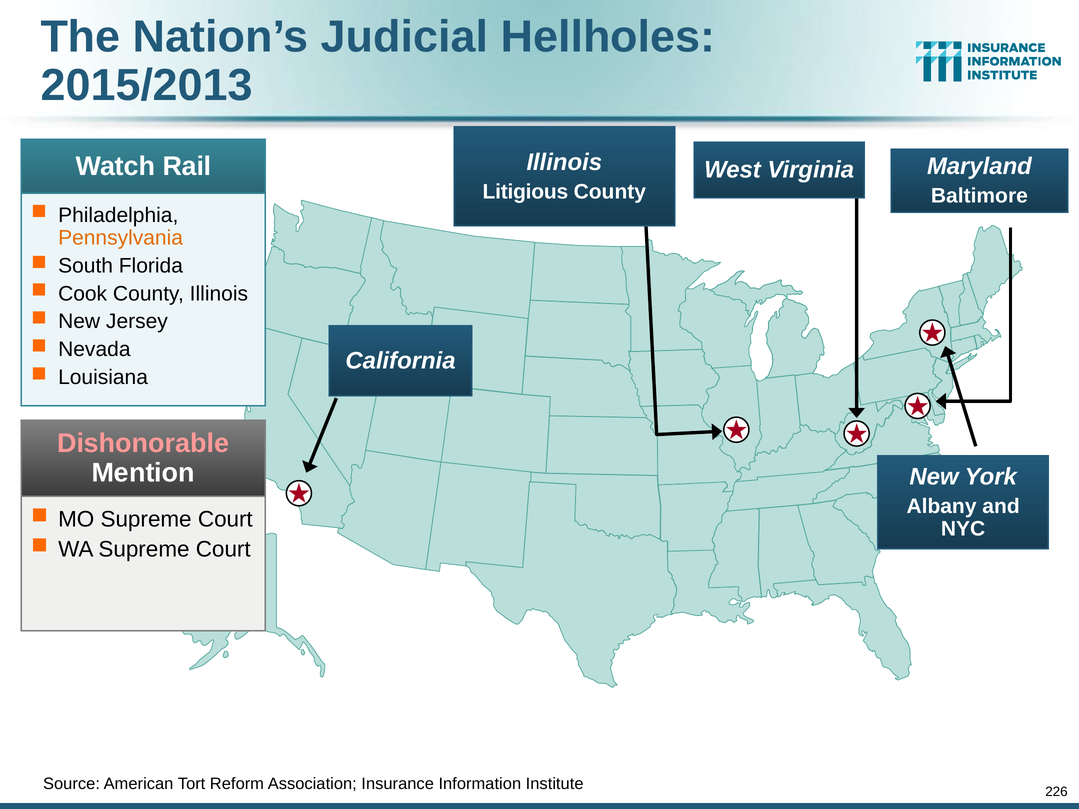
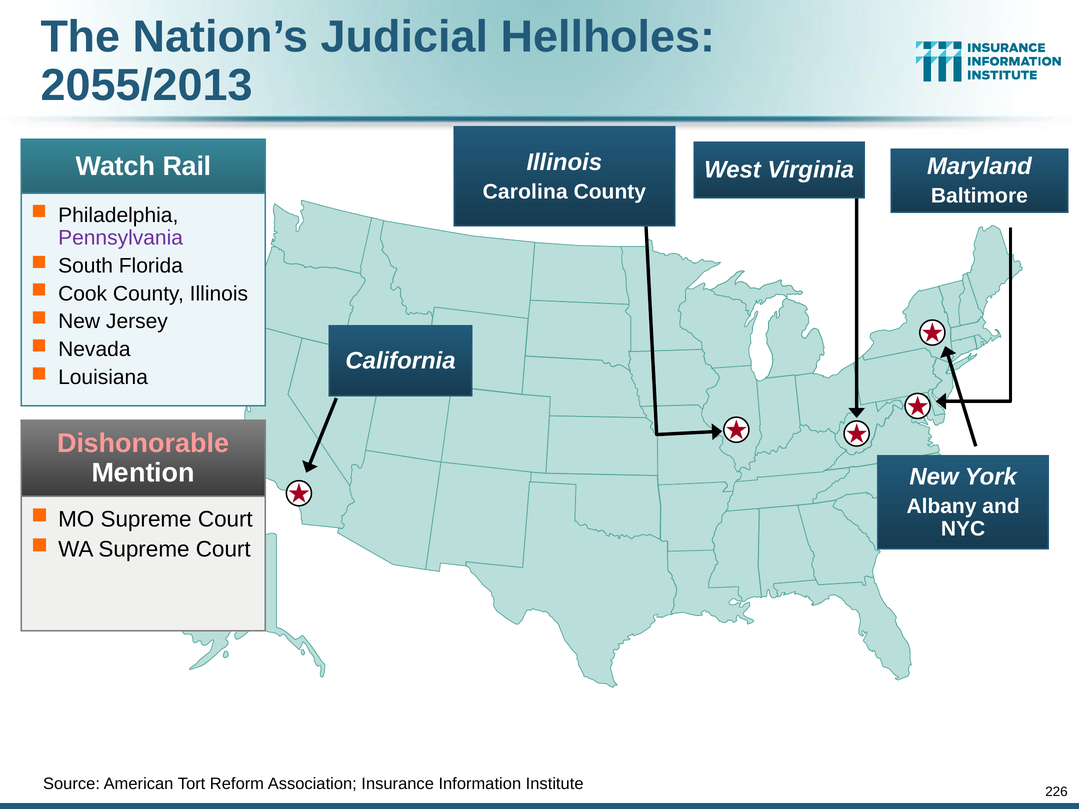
2015/2013: 2015/2013 -> 2055/2013 (147, 85)
Litigious: Litigious -> Carolina (525, 192)
Pennsylvania colour: orange -> purple (121, 238)
